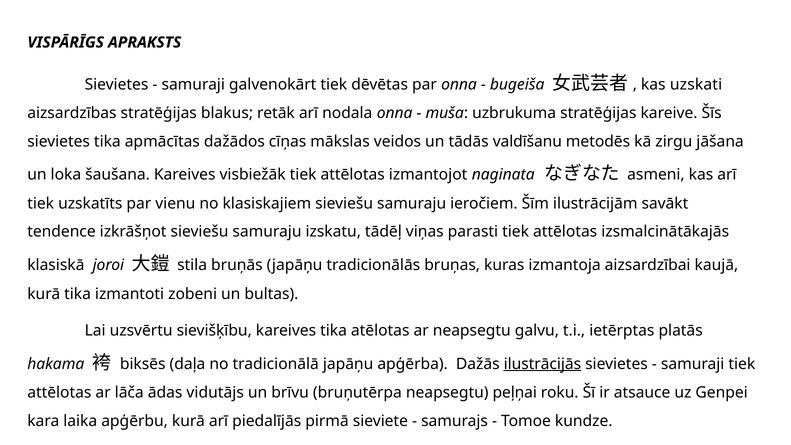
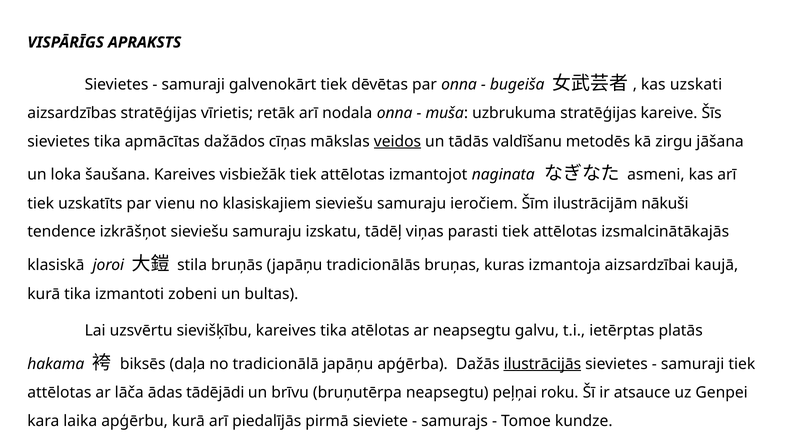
blakus: blakus -> vīrietis (227, 113)
veidos underline: none -> present (397, 141)
savākt: savākt -> nākuši (665, 204)
vidutājs: vidutājs -> tādējādi (215, 393)
